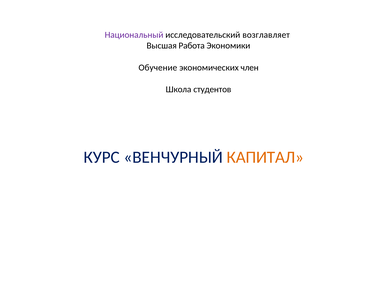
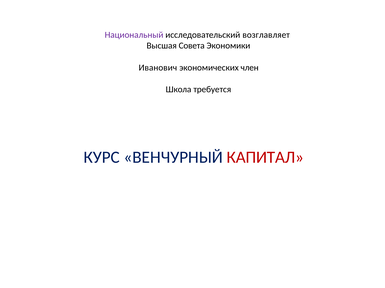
Работа: Работа -> Совета (192, 46)
Обучение: Обучение -> Иванович (158, 68)
студентов: студентов -> требуется (212, 90)
КАПИТАЛ colour: orange -> red (265, 158)
